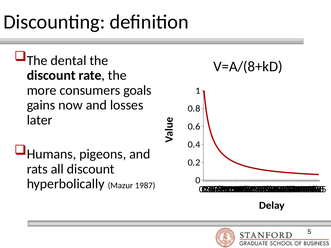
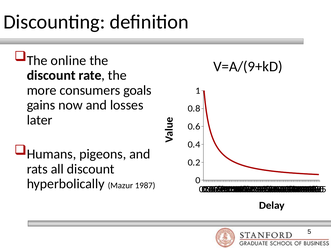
dental: dental -> online (68, 61)
V=A/(8+kD: V=A/(8+kD -> V=A/(9+kD (248, 67)
